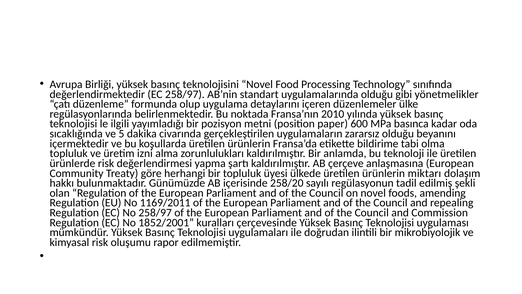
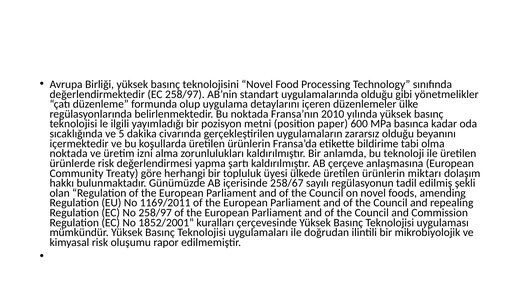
topluluk: topluluk -> noktada (69, 153)
258/20: 258/20 -> 258/67 (287, 183)
